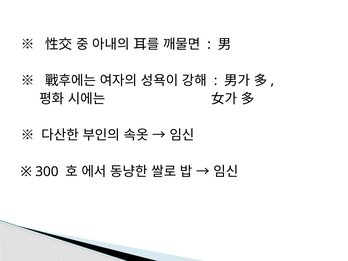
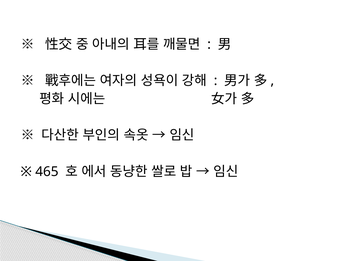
300: 300 -> 465 (47, 172)
